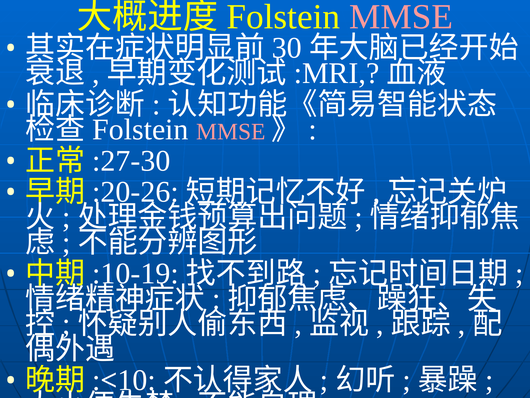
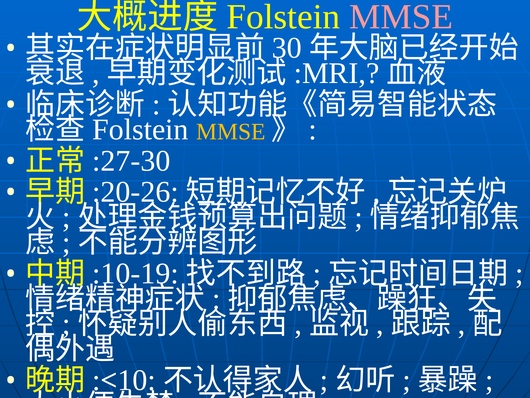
MMSE colour: pink -> yellow (231, 132)
